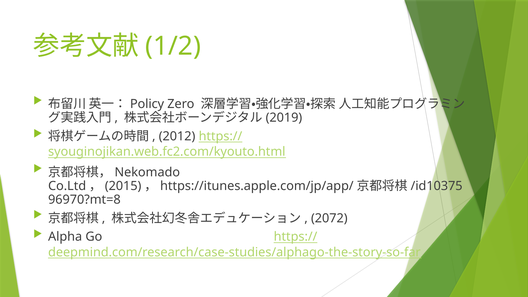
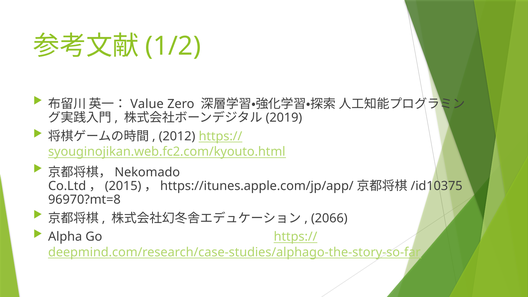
Policy: Policy -> Value (147, 104)
2072: 2072 -> 2066 (329, 218)
